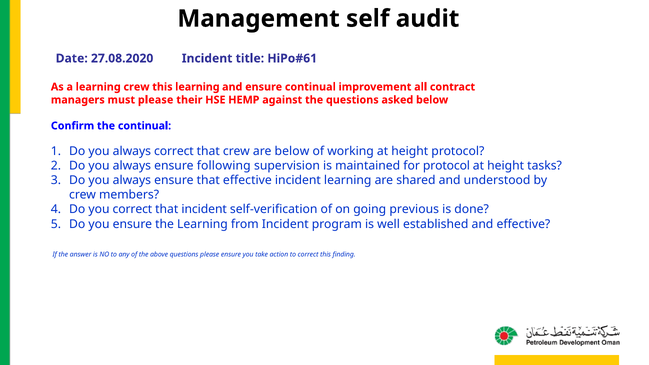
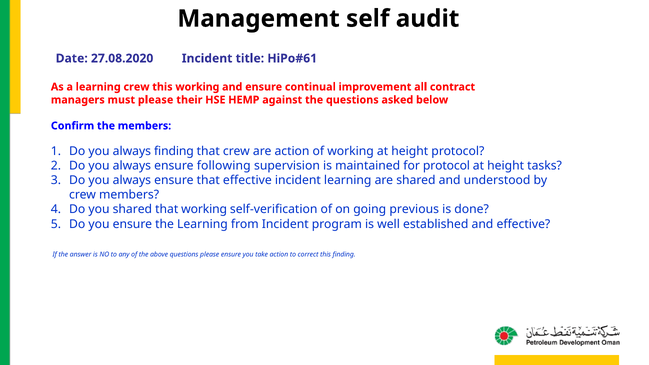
this learning: learning -> working (197, 87)
the continual: continual -> members (144, 126)
always correct: correct -> finding (174, 151)
are below: below -> action (292, 151)
you correct: correct -> shared (132, 209)
that incident: incident -> working (204, 209)
